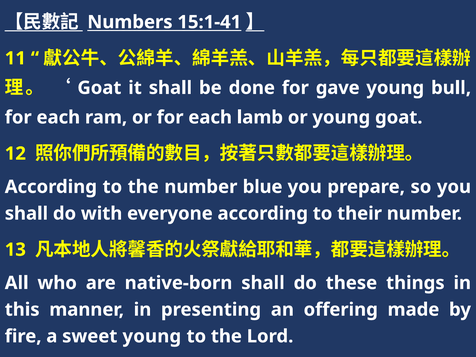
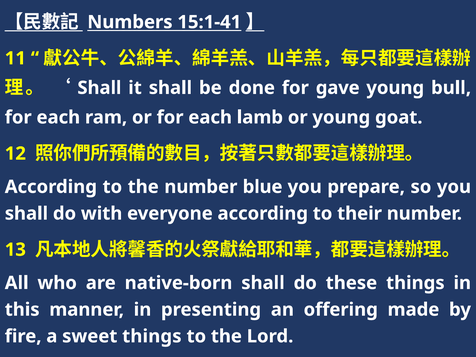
Goat: Goat -> Shall (99, 88)
sweet young: young -> things (152, 336)
